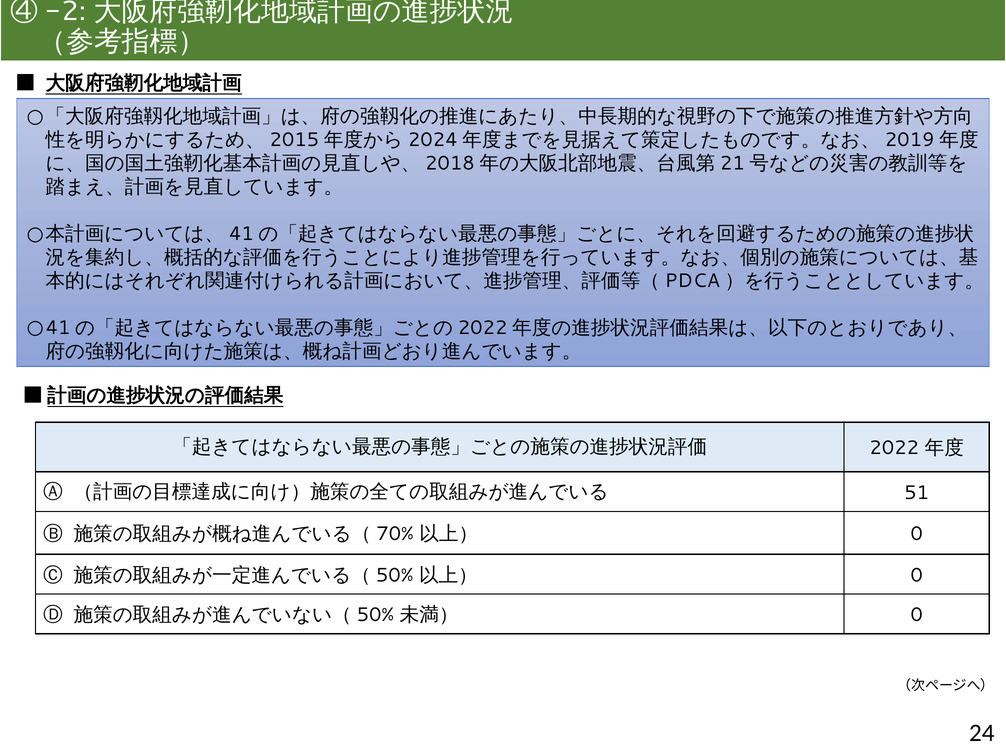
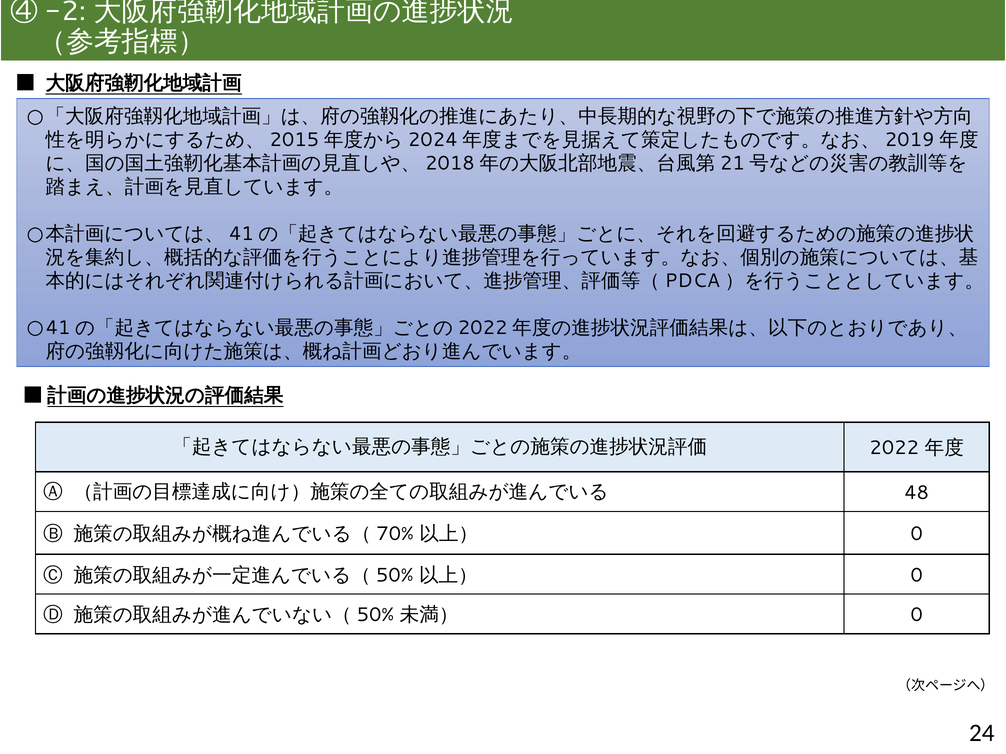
51: 51 -> 48 (917, 493)
